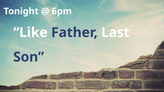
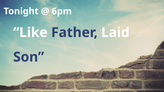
Last: Last -> Laid (115, 33)
